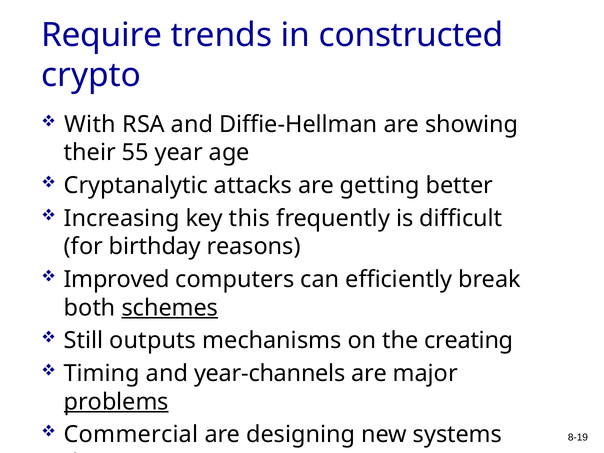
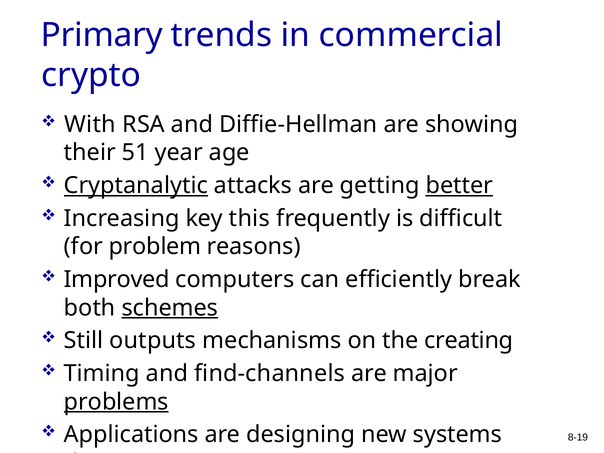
Require: Require -> Primary (102, 35)
constructed: constructed -> commercial (411, 35)
55: 55 -> 51 (135, 153)
Cryptanalytic underline: none -> present (136, 186)
better underline: none -> present (459, 186)
birthday: birthday -> problem (155, 247)
year-channels: year-channels -> find-channels (270, 374)
Commercial: Commercial -> Applications (131, 435)
